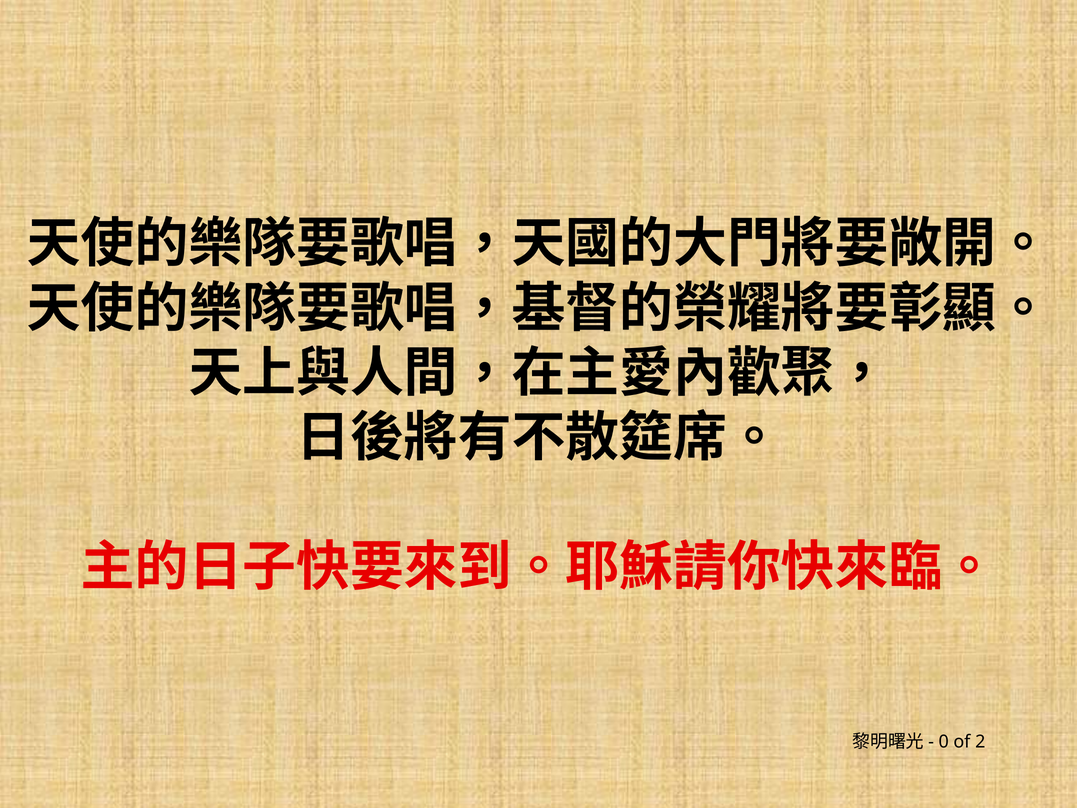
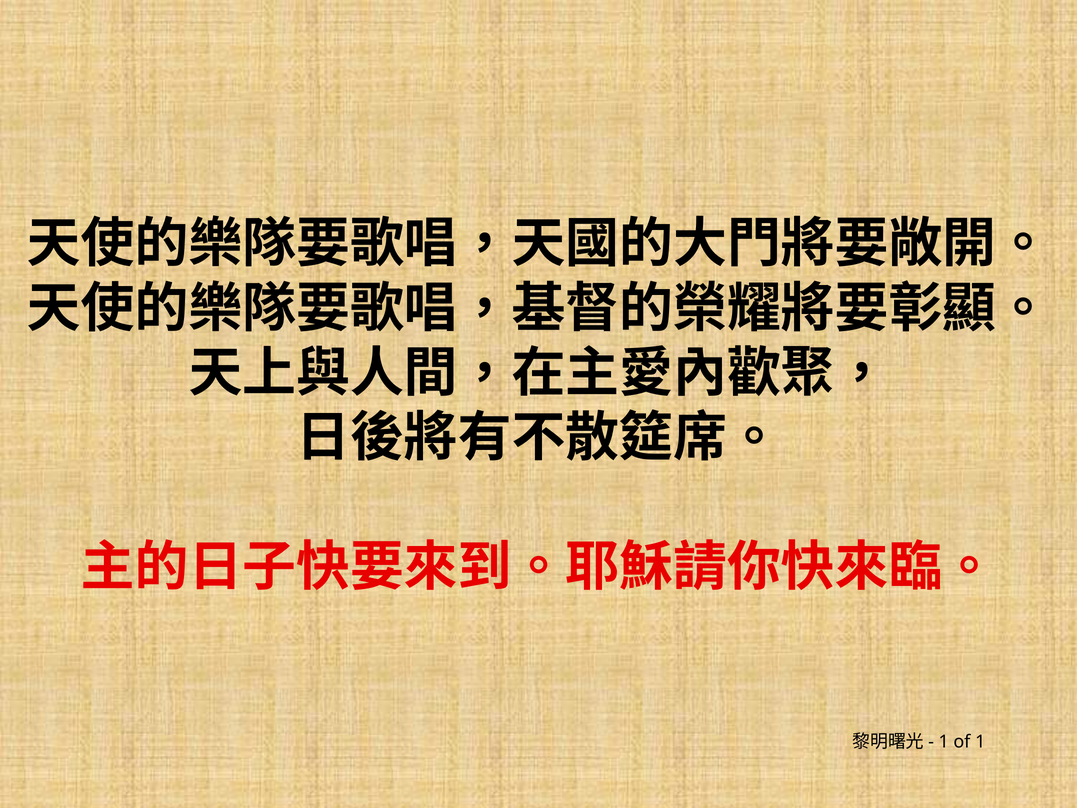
0: 0 -> 1 (944, 742)
of 2: 2 -> 1 (980, 742)
